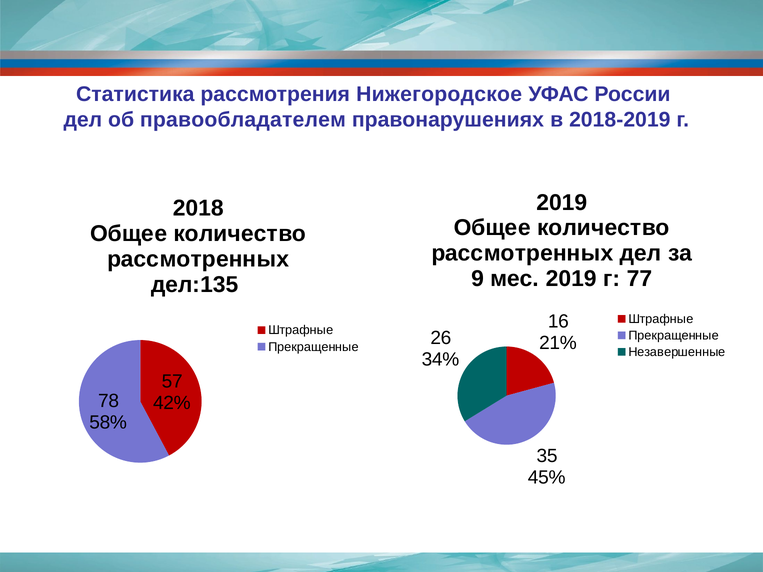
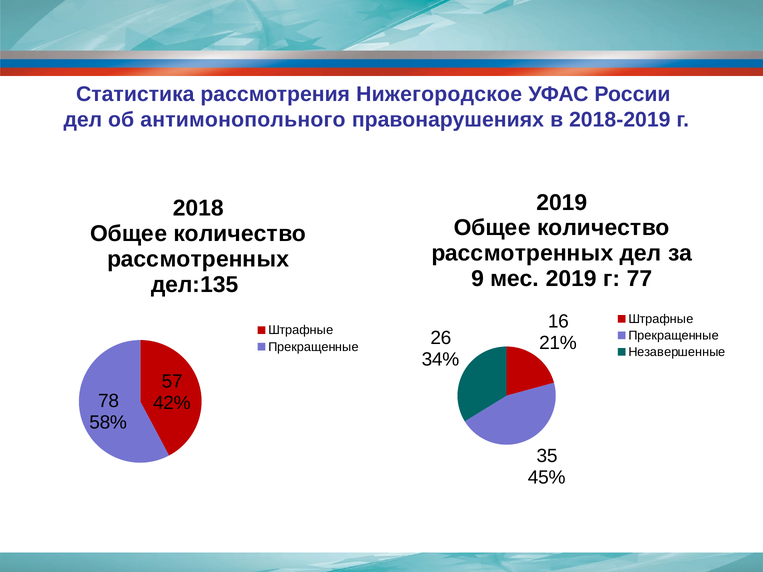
правообладателем: правообладателем -> антимонопольного (243, 120)
